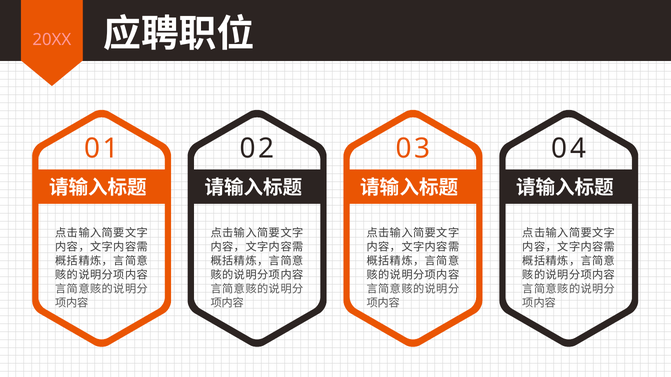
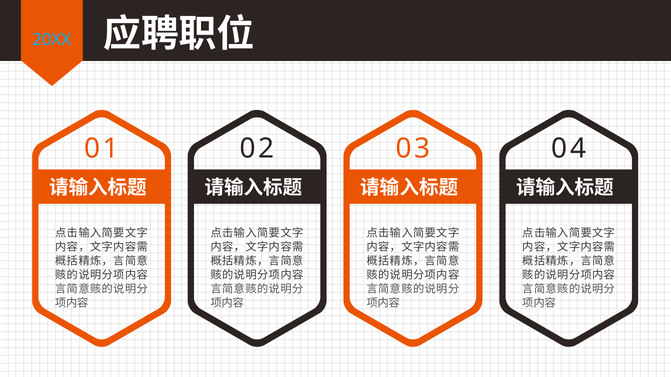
20XX colour: pink -> light blue (52, 40)
